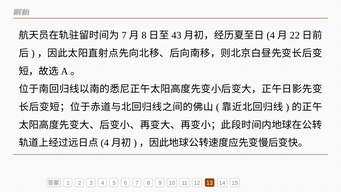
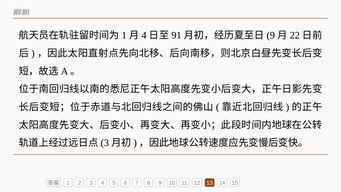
7: 7 -> 1 (124, 35)
8: 8 -> 4 (144, 35)
43: 43 -> 91 (176, 35)
4: 4 -> 9 (271, 35)
4: 4 -> 3 (105, 143)
